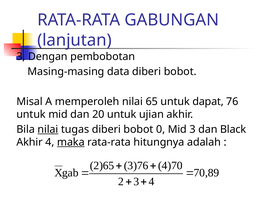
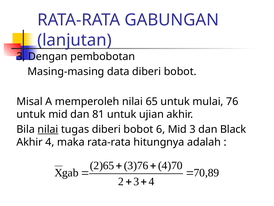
dapat: dapat -> mulai (208, 101)
20: 20 -> 81 (98, 114)
0: 0 -> 6 (161, 129)
maka underline: present -> none (71, 142)
